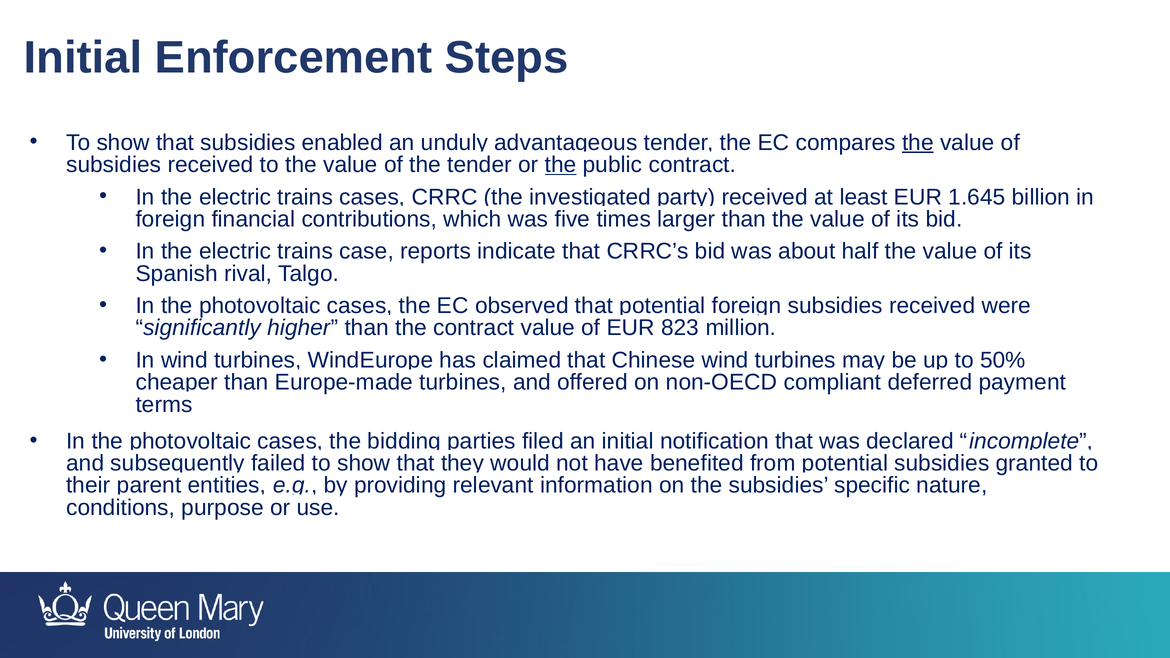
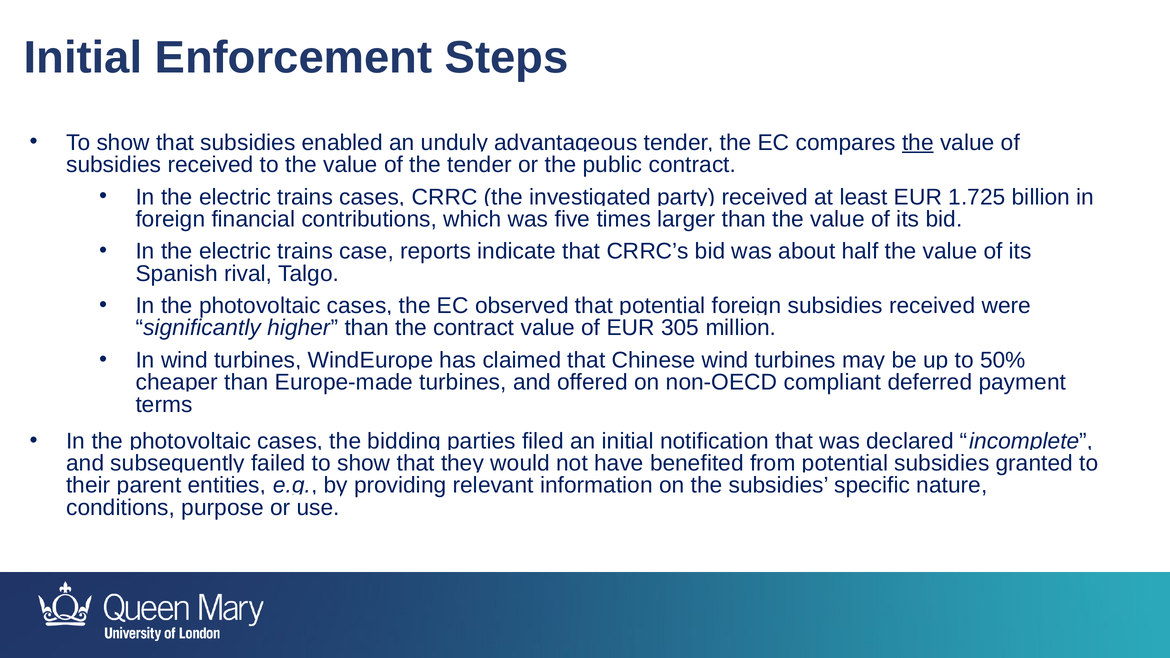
the underline: present -> none (561, 165)
1.645: 1.645 -> 1.725 (977, 197)
823: 823 -> 305 (680, 328)
